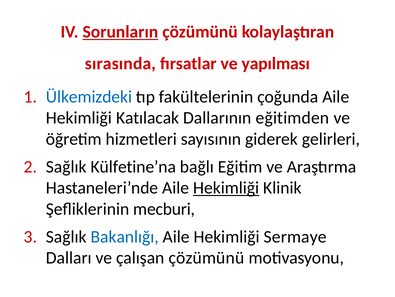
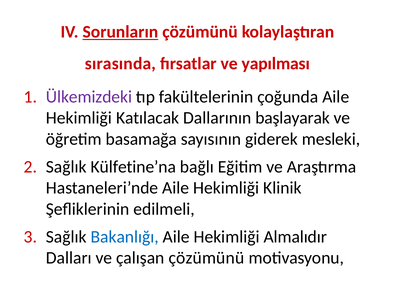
Ülkemizdeki colour: blue -> purple (89, 97)
eğitimden: eğitimden -> başlayarak (293, 118)
hizmetleri: hizmetleri -> basamağa (141, 139)
gelirleri: gelirleri -> mesleki (331, 139)
Hekimliği underline: present -> none (226, 187)
mecburi: mecburi -> edilmeli (164, 209)
Sermaye: Sermaye -> Almalıdır (295, 236)
